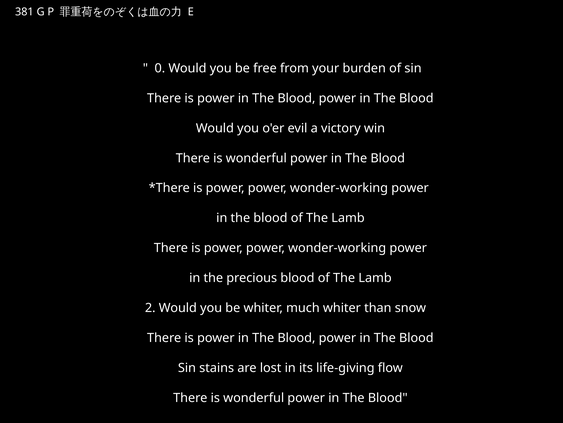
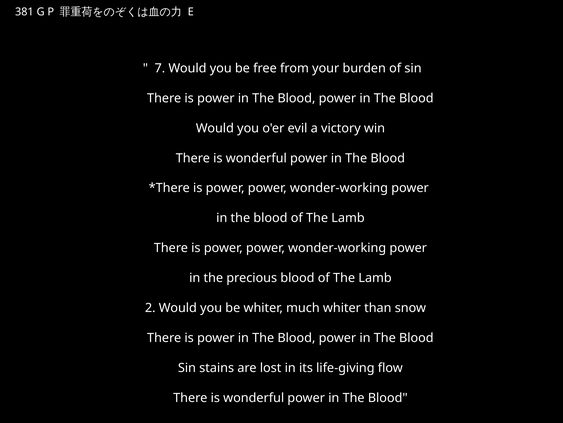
0: 0 -> 7 (160, 68)
